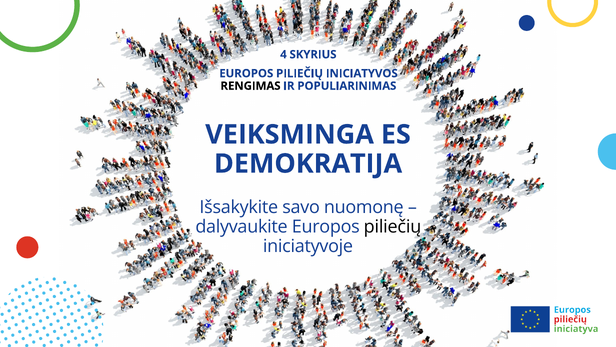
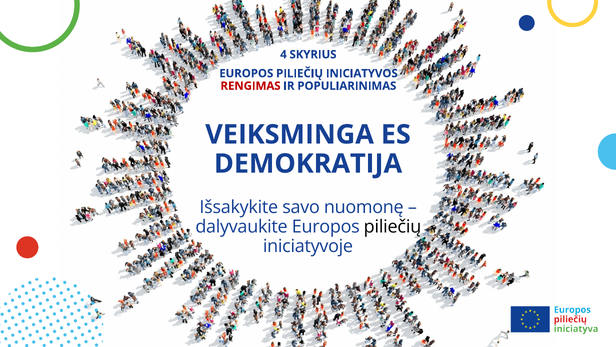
RENGIMAS colour: black -> red (251, 86)
